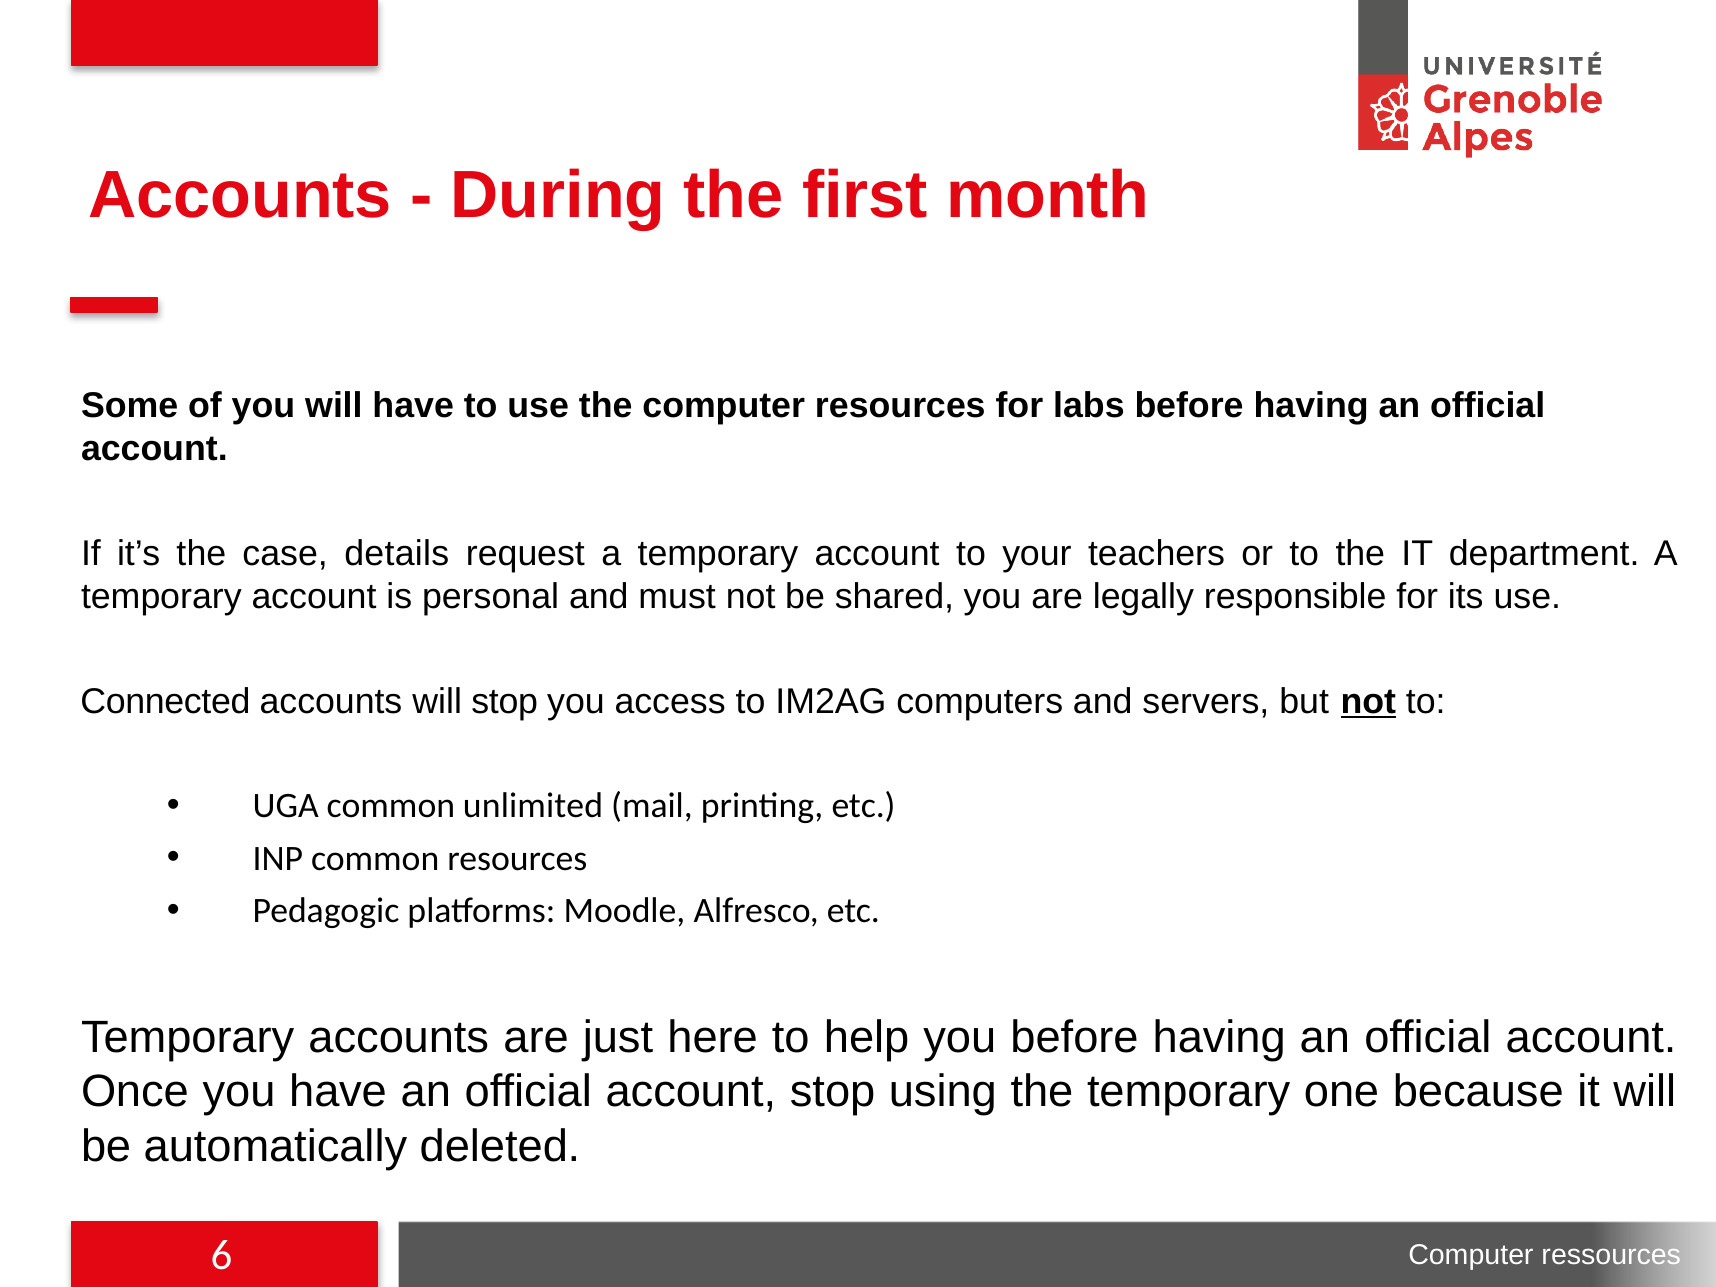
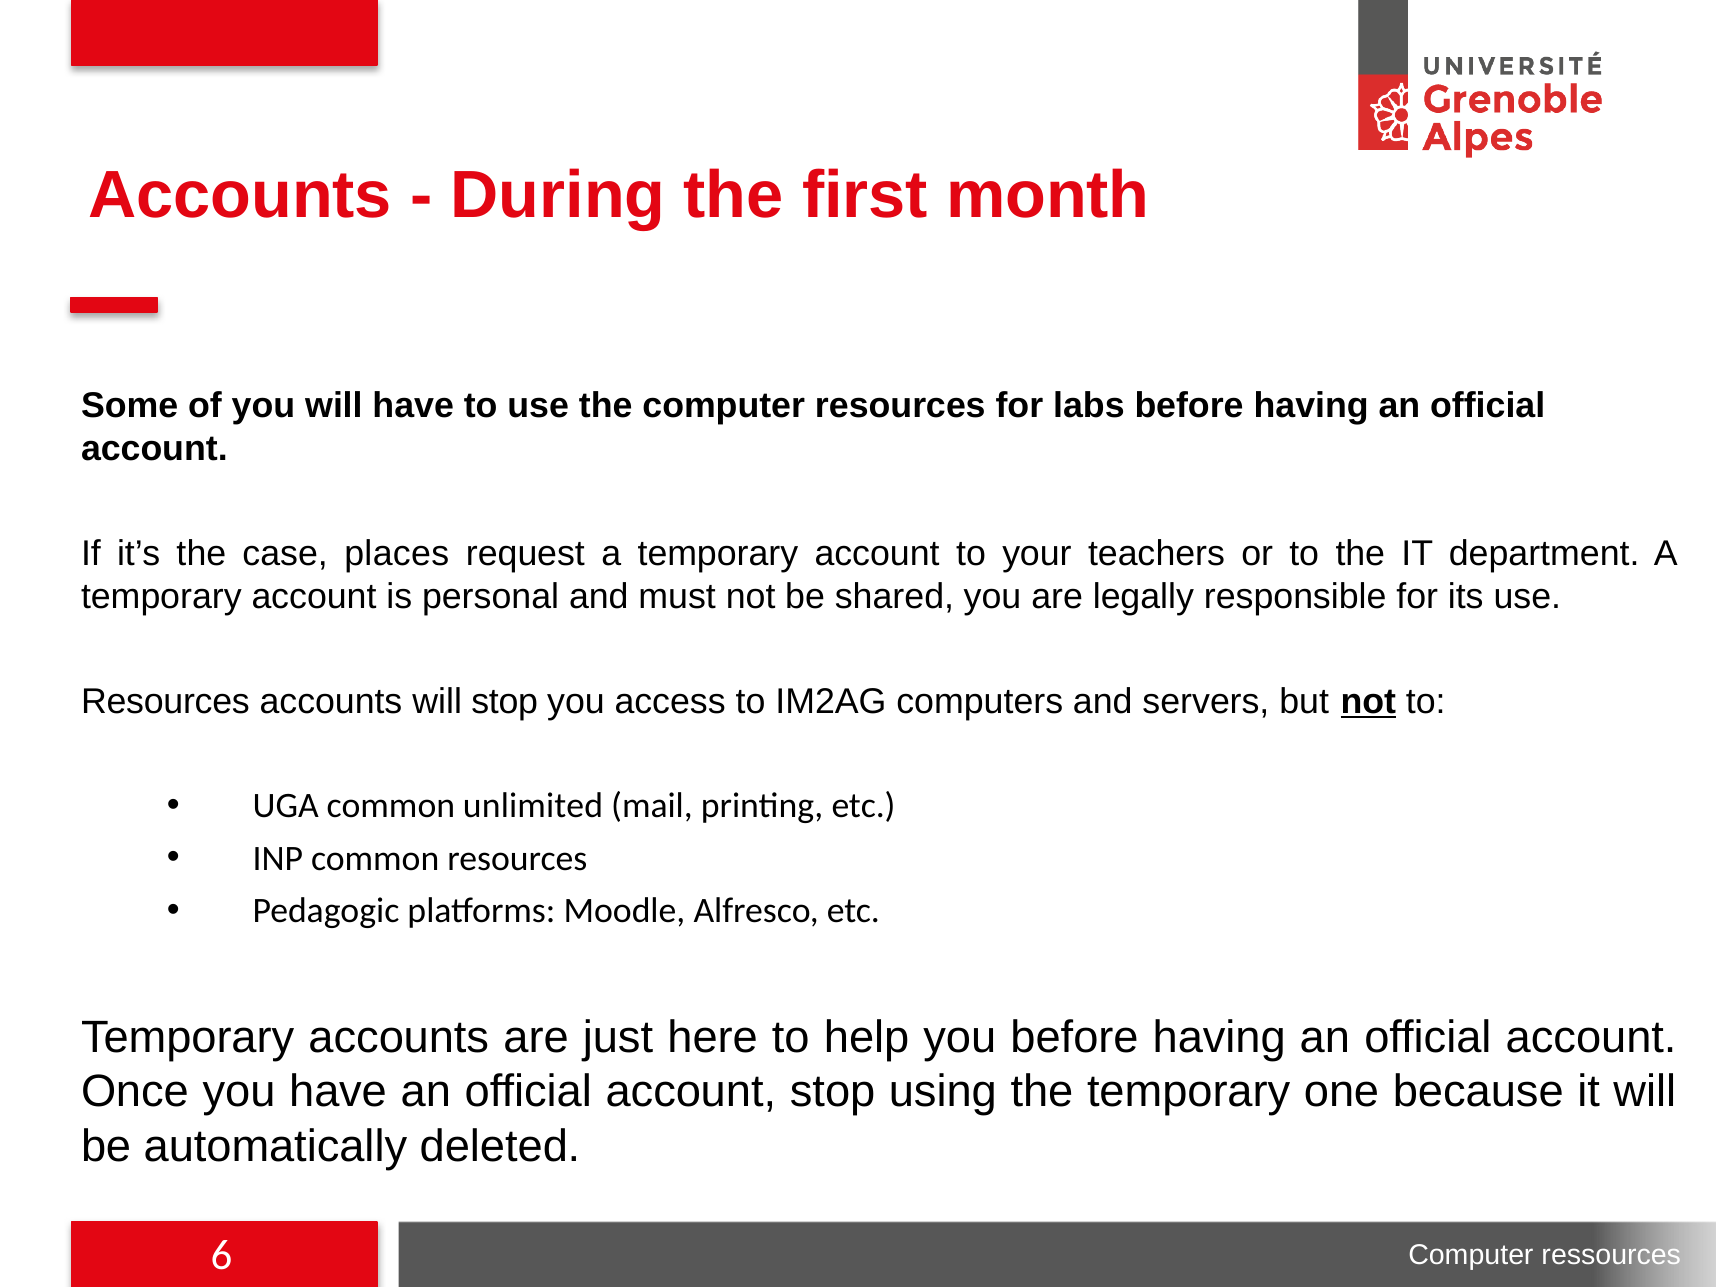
details: details -> places (397, 554)
Connected: Connected -> Resources (165, 701)
